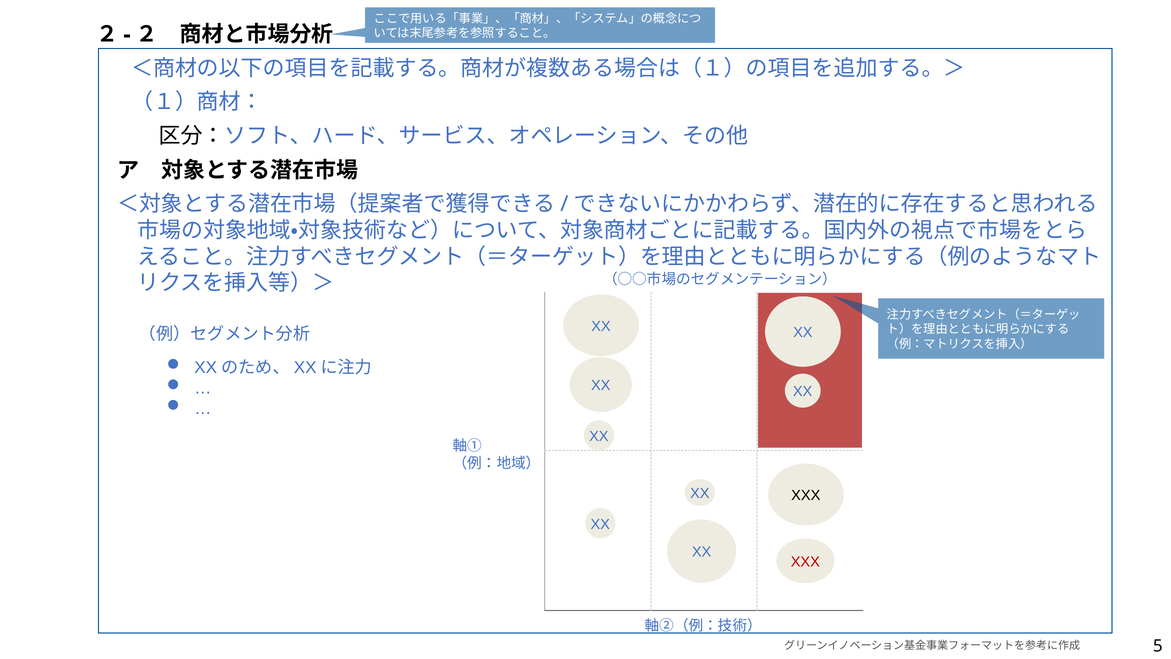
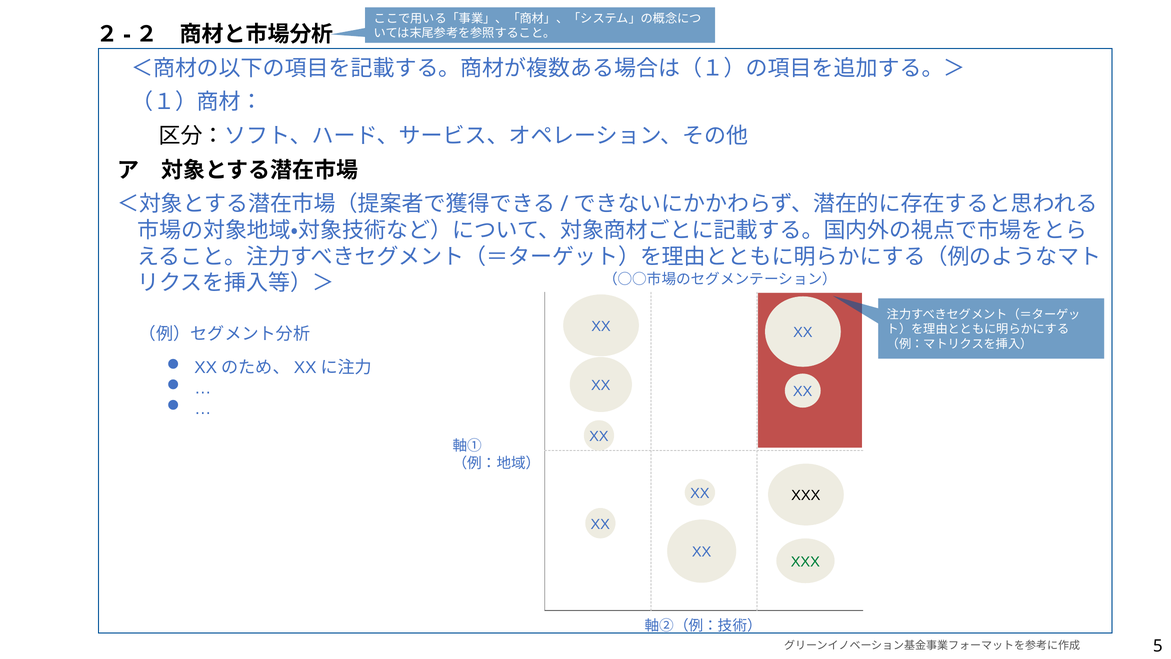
XXX colour: red -> green (805, 562)
